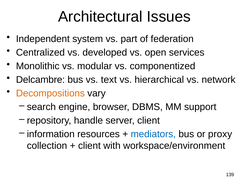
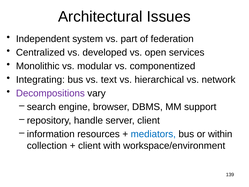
Delcambre: Delcambre -> Integrating (40, 80)
Decompositions colour: orange -> purple (50, 93)
proxy: proxy -> within (220, 134)
